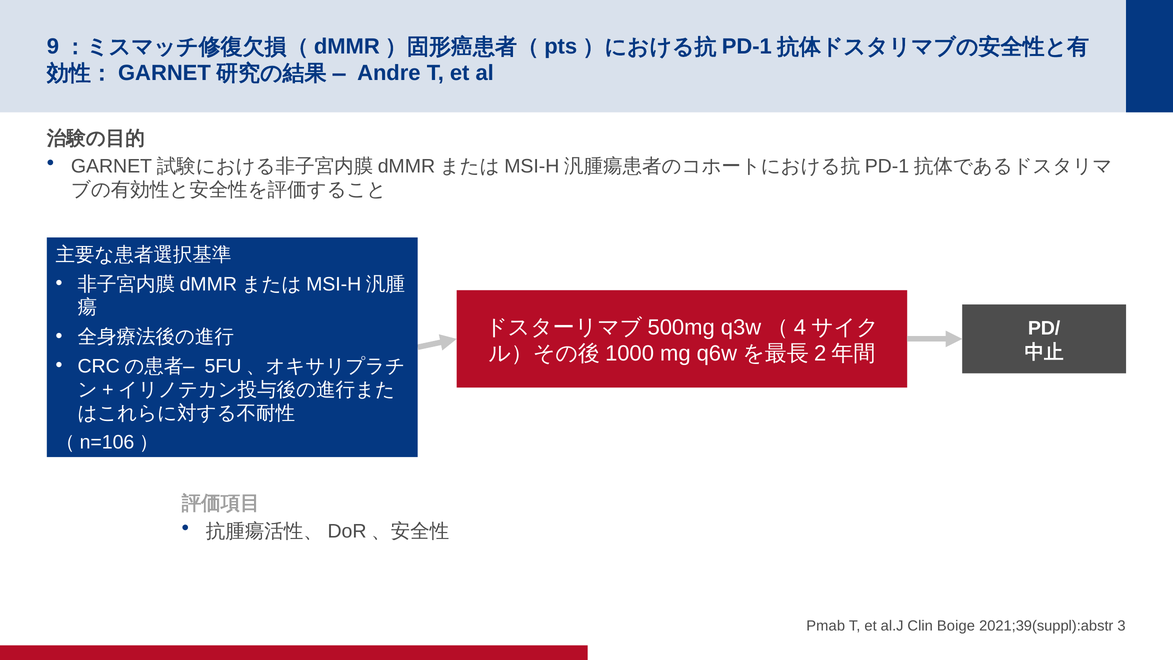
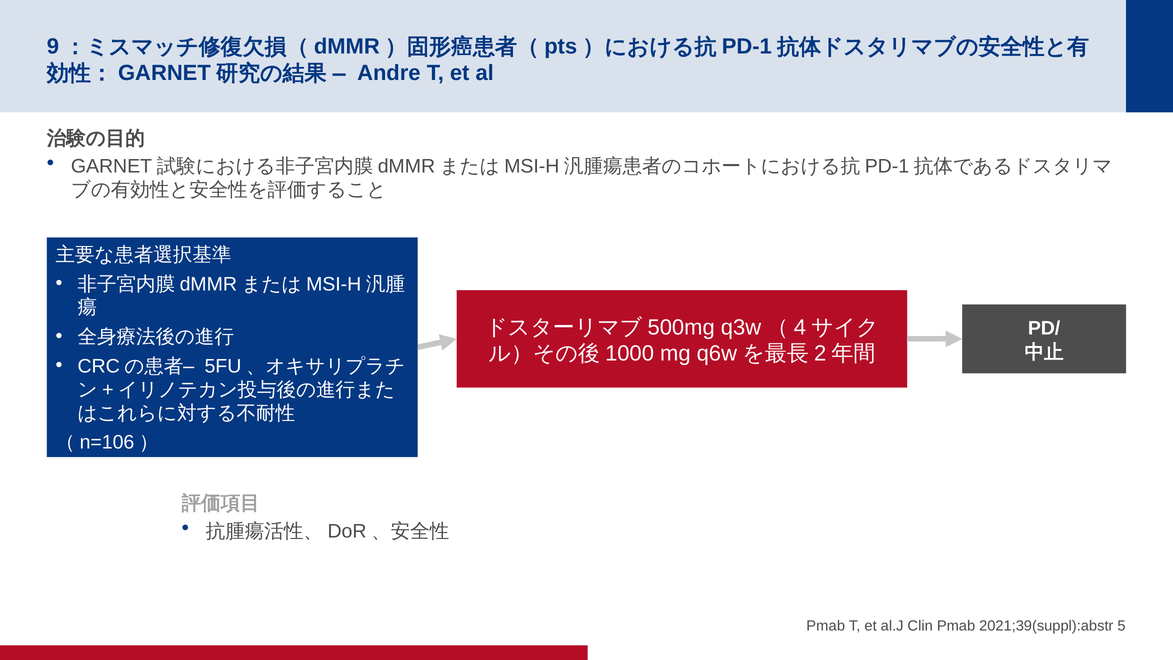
Clin Boige: Boige -> Pmab (956, 626)
3: 3 -> 5 (1122, 626)
